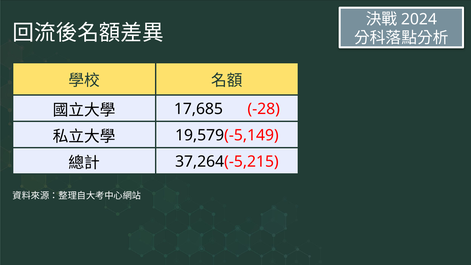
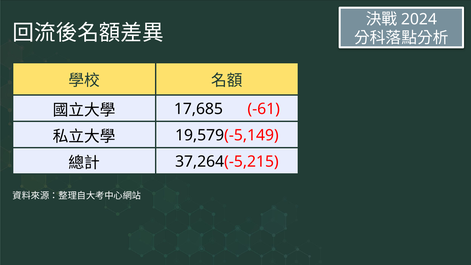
-28: -28 -> -61 (264, 109)
